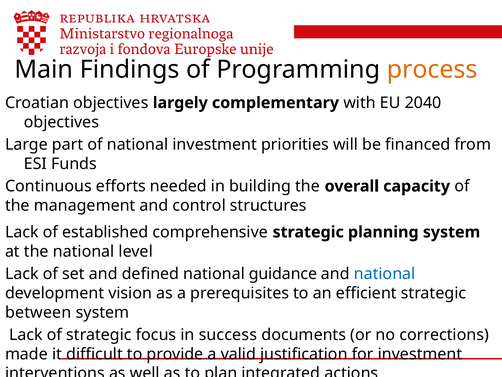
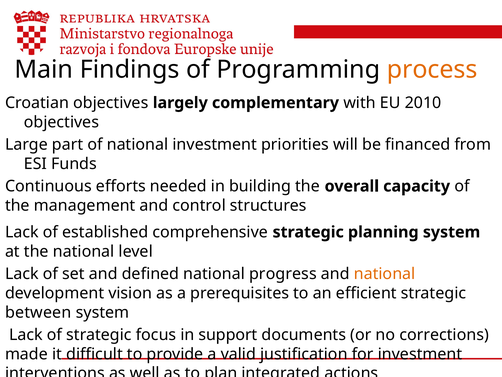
2040: 2040 -> 2010 (423, 103)
guidance: guidance -> progress (283, 273)
national colour: blue -> orange (385, 273)
success: success -> support (228, 334)
